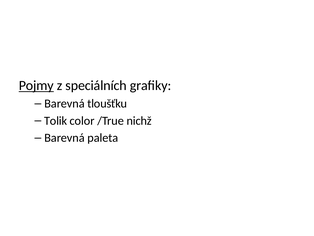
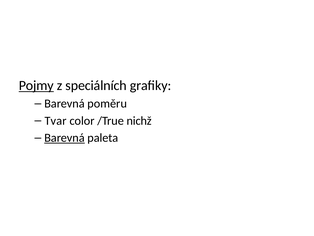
tloušťku: tloušťku -> poměru (107, 103)
Tolik: Tolik -> Tvar (56, 121)
Barevná underline: none -> present (65, 138)
